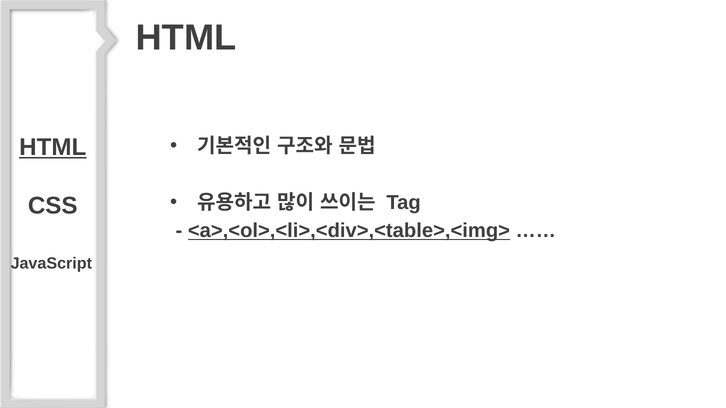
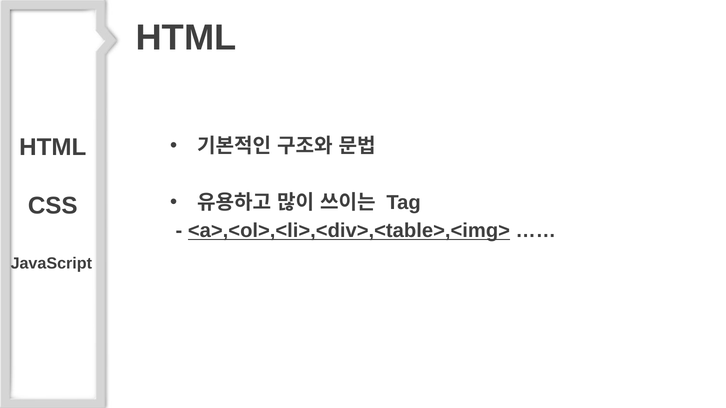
HTML underline: present -> none (53, 148)
